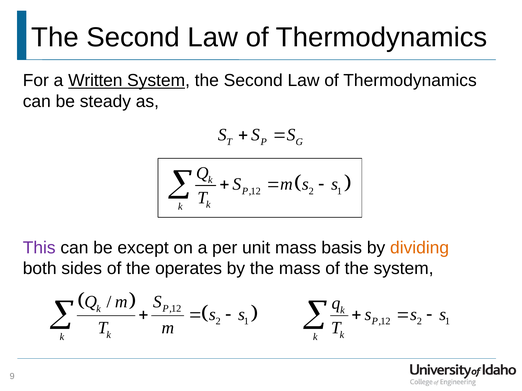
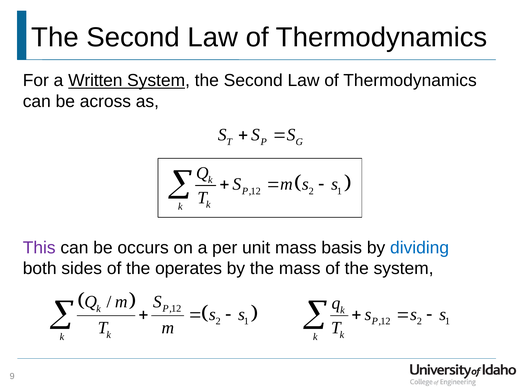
steady: steady -> across (105, 101)
except: except -> occurs (143, 248)
dividing colour: orange -> blue (420, 248)
